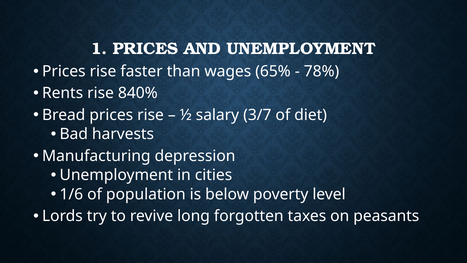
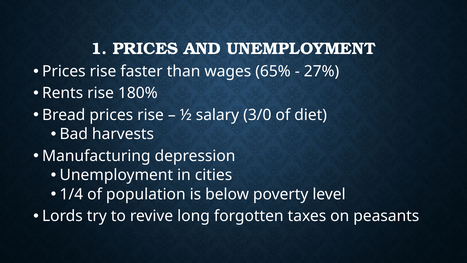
78%: 78% -> 27% (322, 71)
840%: 840% -> 180% (138, 93)
3/7: 3/7 -> 3/0 (257, 115)
1/6: 1/6 -> 1/4 (71, 194)
